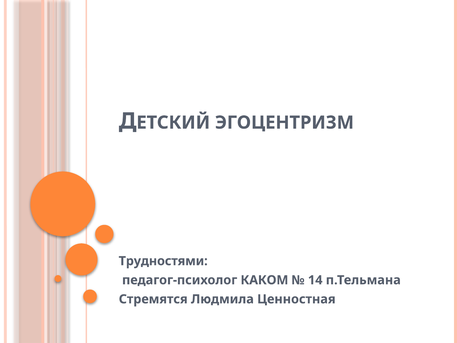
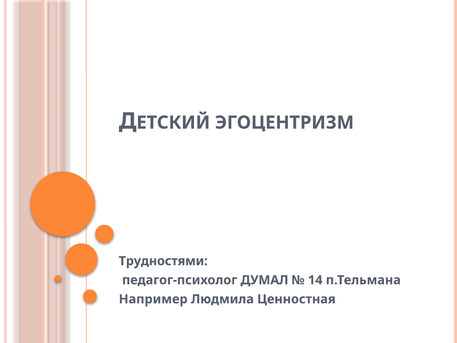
КАКОМ: КАКОМ -> ДУМАЛ (264, 280)
Стремятся: Стремятся -> Например (153, 299)
